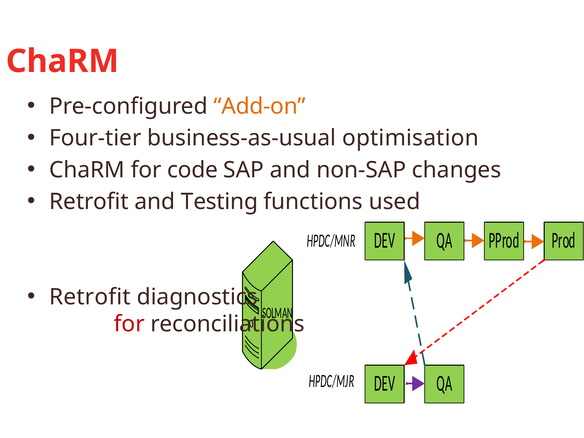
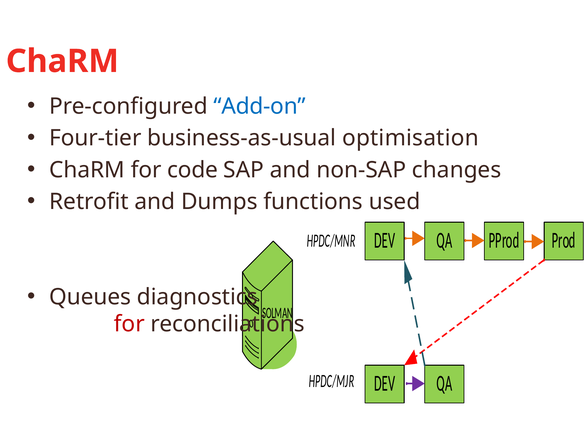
Add-on colour: orange -> blue (260, 106)
Testing: Testing -> Dumps (219, 202)
Retrofit: Retrofit -> Queues (90, 297)
